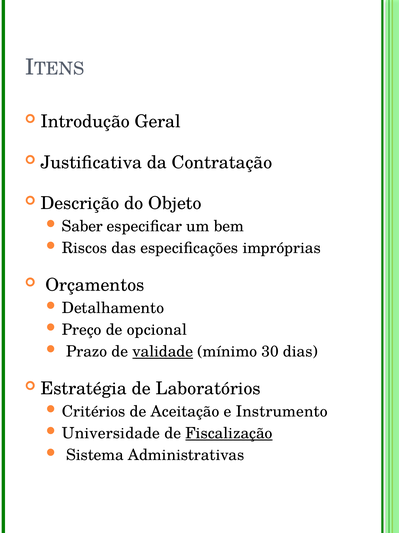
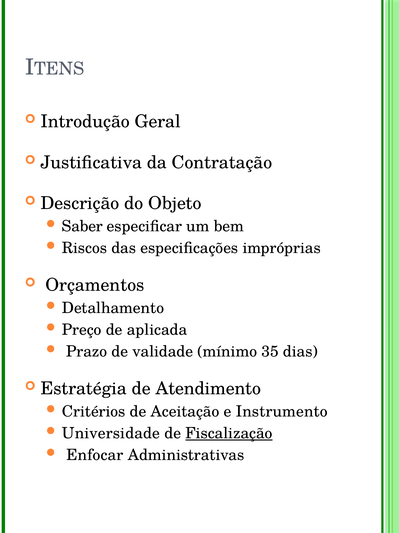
opcional: opcional -> aplicada (157, 329)
validade underline: present -> none (163, 351)
30: 30 -> 35 (270, 351)
Laboratórios: Laboratórios -> Atendimento (208, 388)
Sistema: Sistema -> Enfocar (95, 454)
